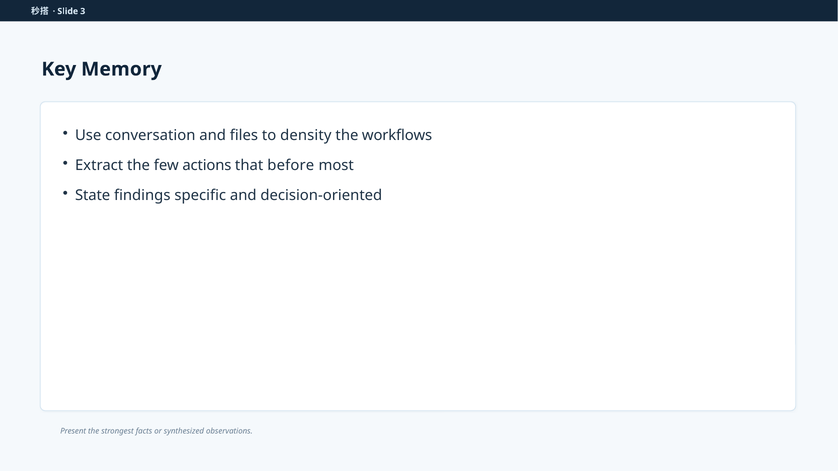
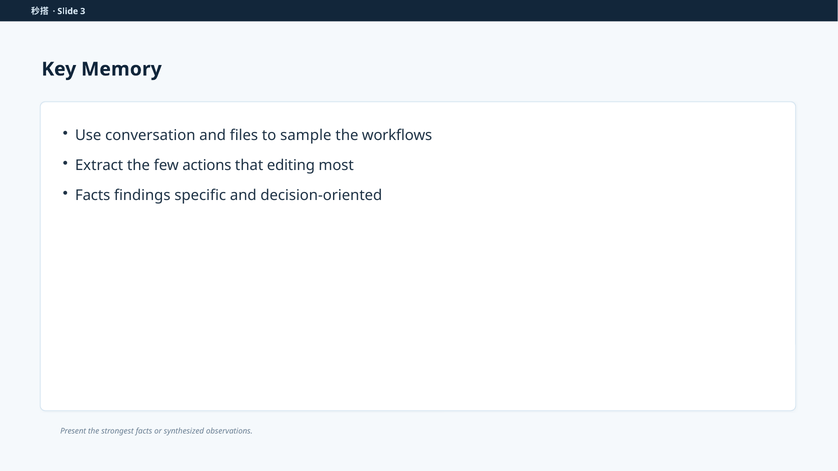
density: density -> sample (306, 136)
before: before -> editing (291, 166)
State: State -> Facts (93, 196)
